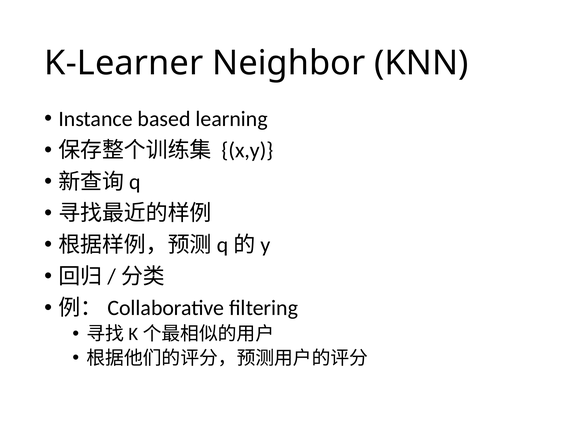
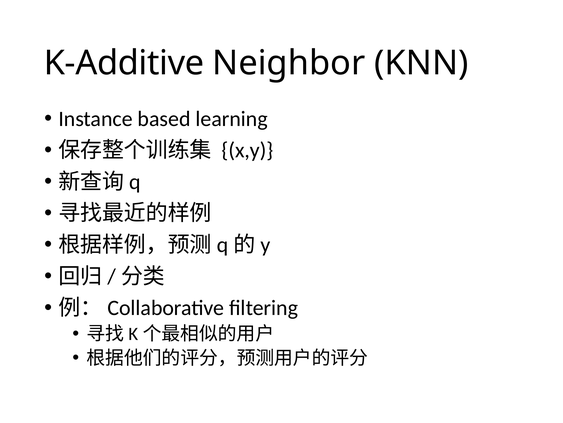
K-Learner: K-Learner -> K-Additive (124, 63)
